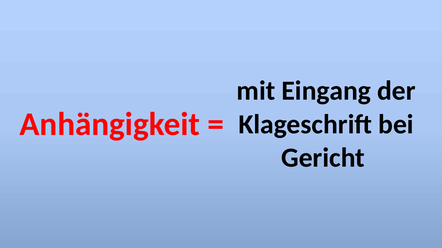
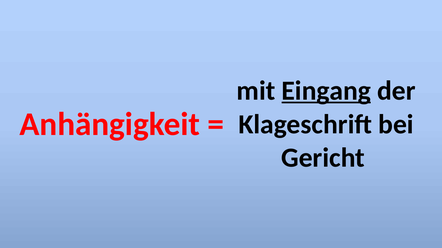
Eingang underline: none -> present (326, 91)
